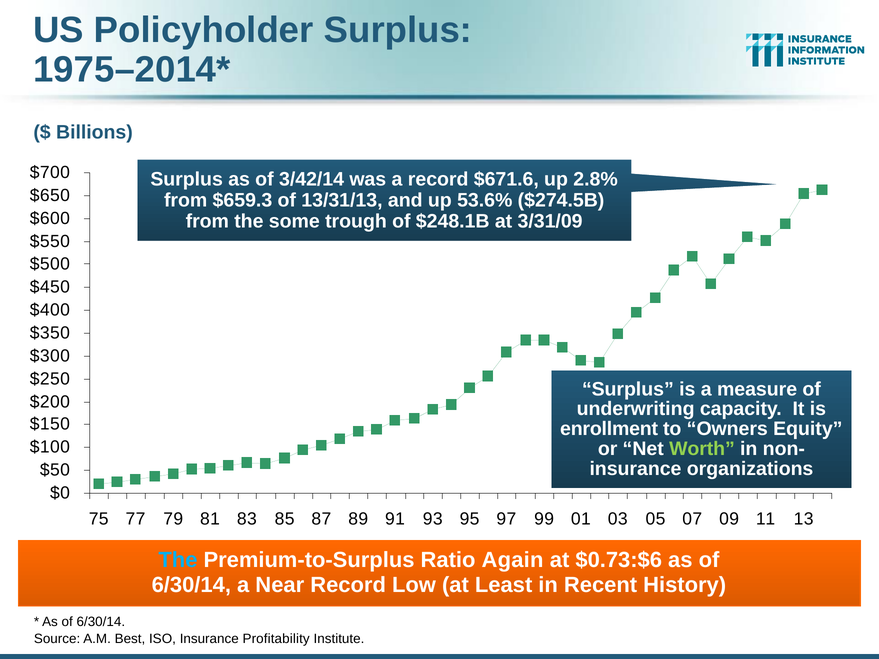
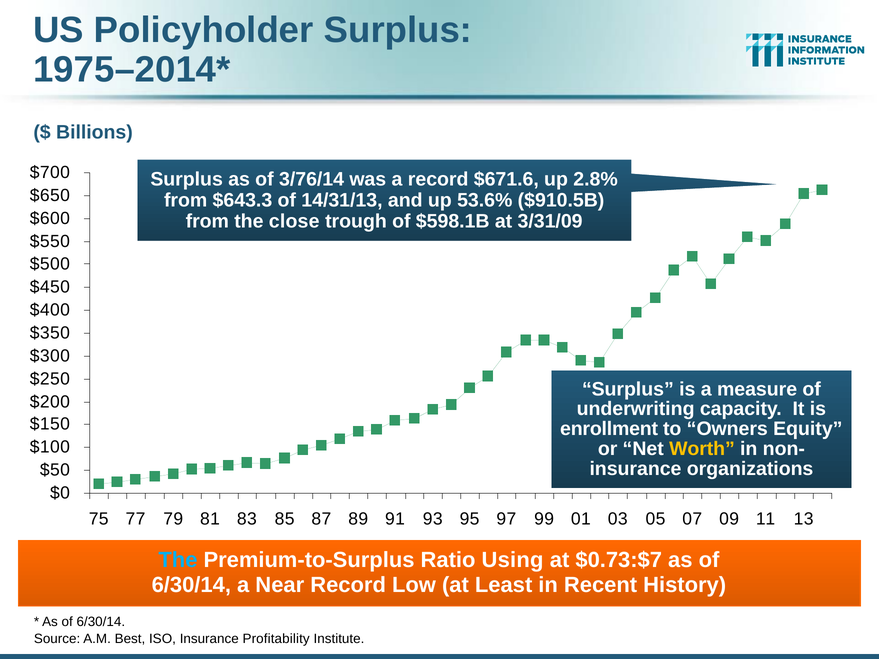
3/42/14: 3/42/14 -> 3/76/14 (312, 179)
$659.3: $659.3 -> $643.3 (242, 200)
13/31/13: 13/31/13 -> 14/31/13 (342, 200)
$274.5B: $274.5B -> $910.5B (561, 200)
some: some -> close (294, 221)
$248.1B: $248.1B -> $598.1B (453, 221)
Worth colour: light green -> yellow (702, 449)
Again: Again -> Using (512, 560)
$0.73:$6: $0.73:$6 -> $0.73:$7 (619, 560)
